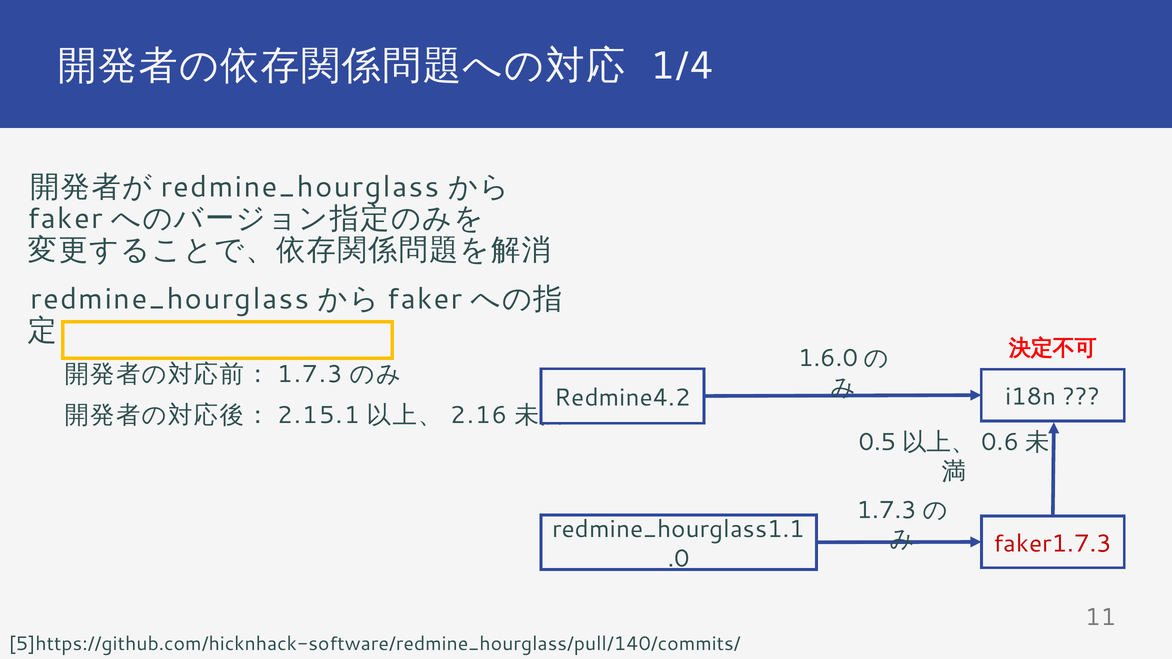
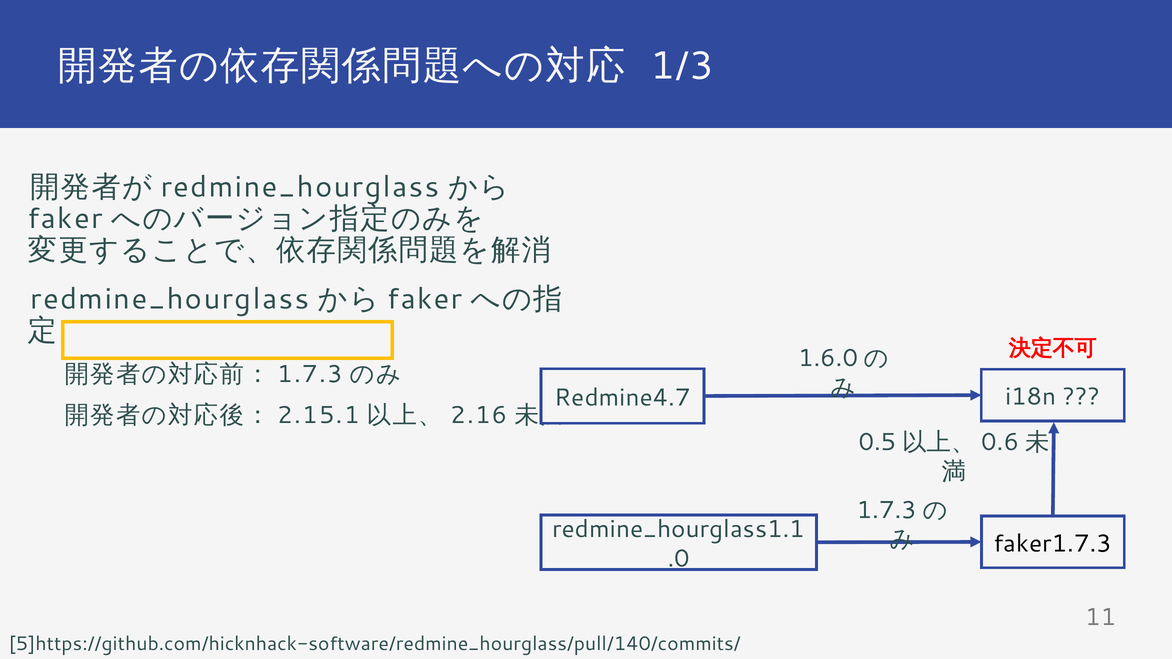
1/4: 1/4 -> 1/3 (682, 66)
Redmine4.2: Redmine4.2 -> Redmine4.7 (622, 398)
faker1.7.3 colour: red -> black (1053, 544)
